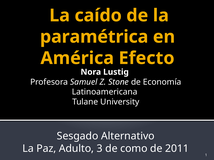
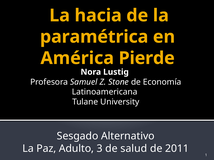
caído: caído -> hacia (98, 16)
Efecto: Efecto -> Pierde (147, 58)
como: como -> salud (134, 149)
